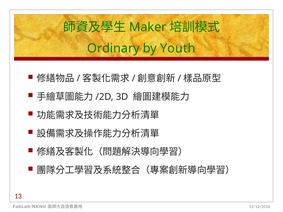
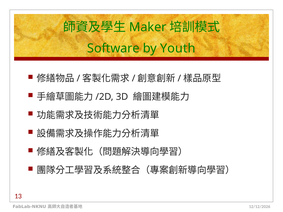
Ordinary: Ordinary -> Software (113, 48)
